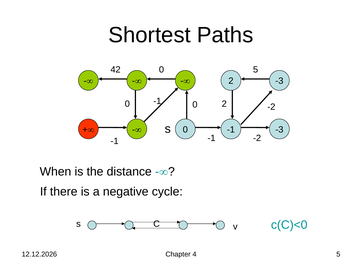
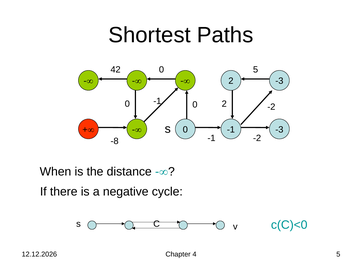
-1: -1 -> -8 (115, 141)
